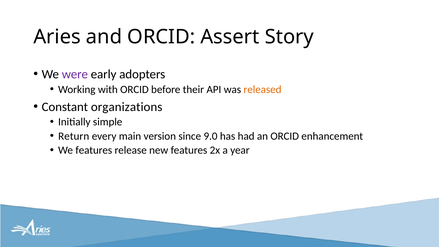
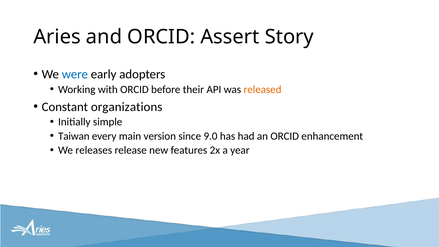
were colour: purple -> blue (75, 74)
Return: Return -> Taiwan (74, 136)
We features: features -> releases (94, 150)
